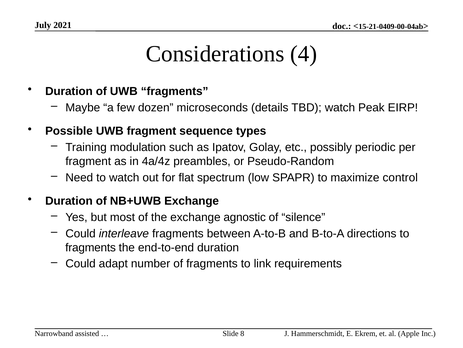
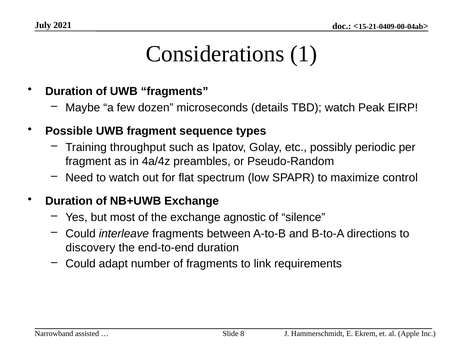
4: 4 -> 1 (304, 54)
modulation: modulation -> throughput (138, 147)
fragments: fragments -> discovery (90, 247)
